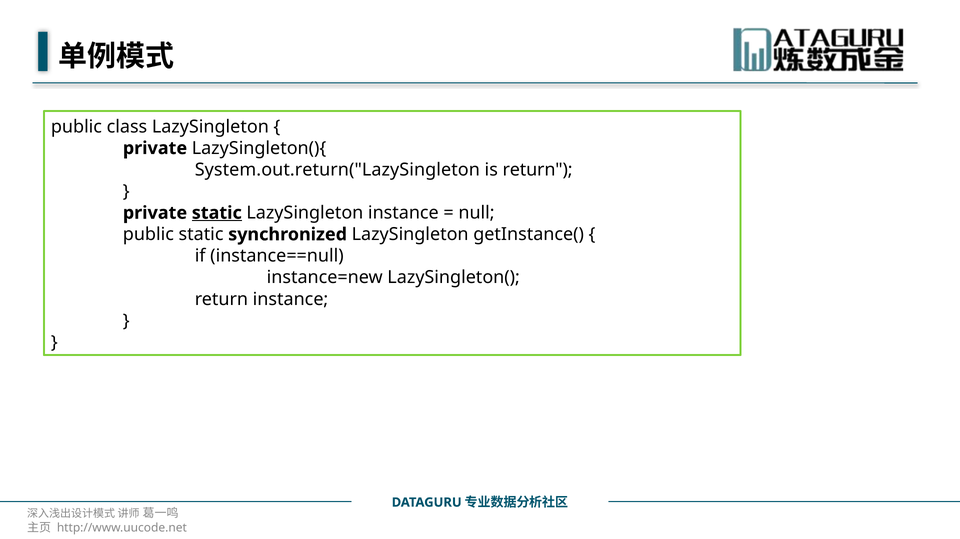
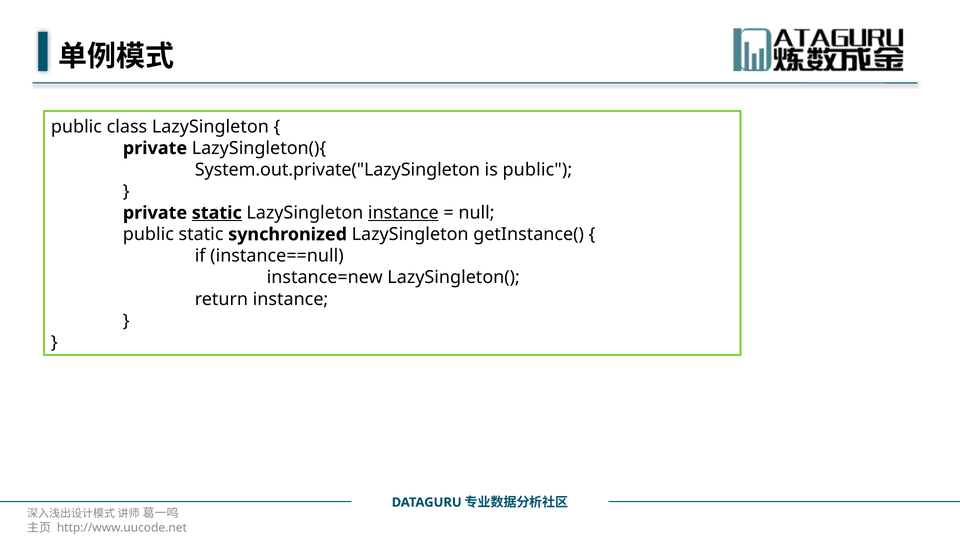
System.out.return("LazySingleton: System.out.return("LazySingleton -> System.out.private("LazySingleton (337, 170)
is return: return -> public (537, 170)
instance underline: none -> present (403, 213)
